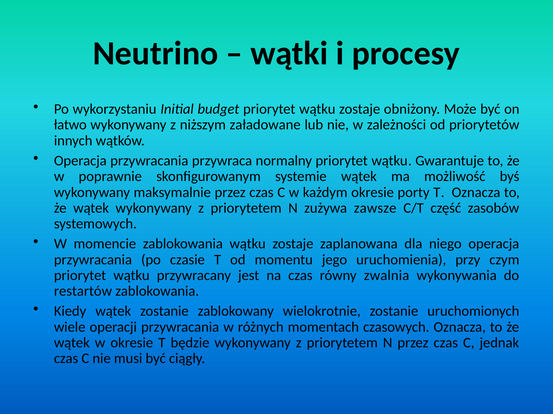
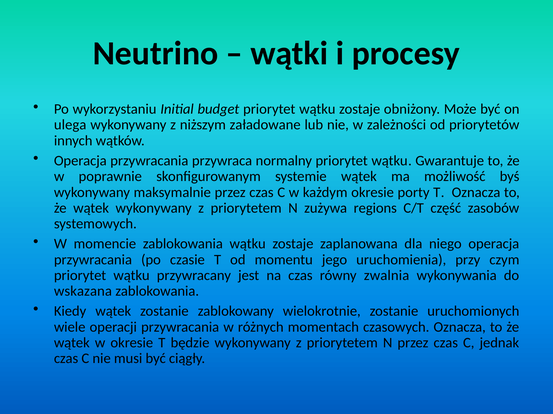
łatwo: łatwo -> ulega (70, 125)
zawsze: zawsze -> regions (375, 208)
restartów: restartów -> wskazana (83, 292)
